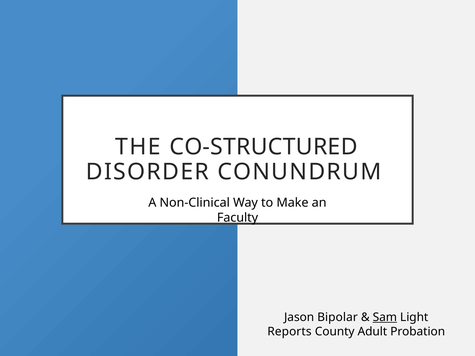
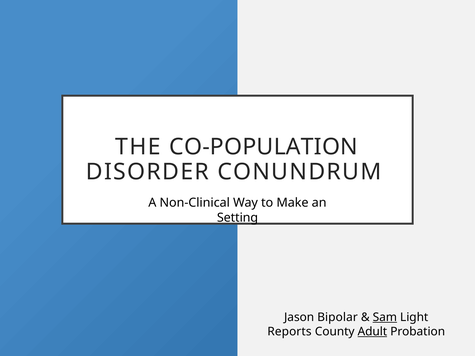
CO-STRUCTURED: CO-STRUCTURED -> CO-POPULATION (264, 147)
Faculty: Faculty -> Setting (238, 218)
Adult underline: none -> present (372, 332)
